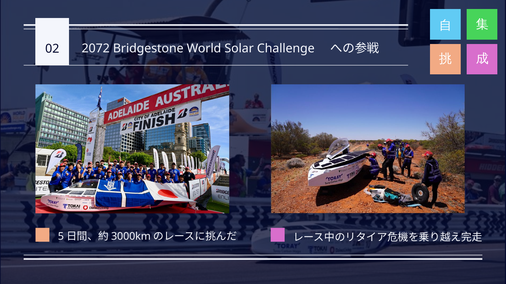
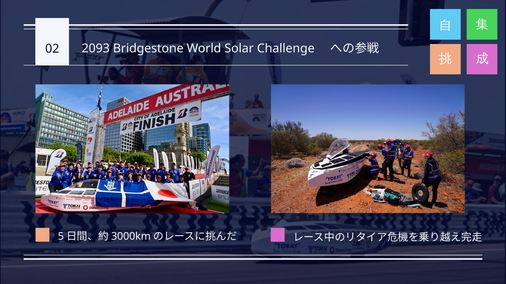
2072: 2072 -> 2093 (96, 49)
